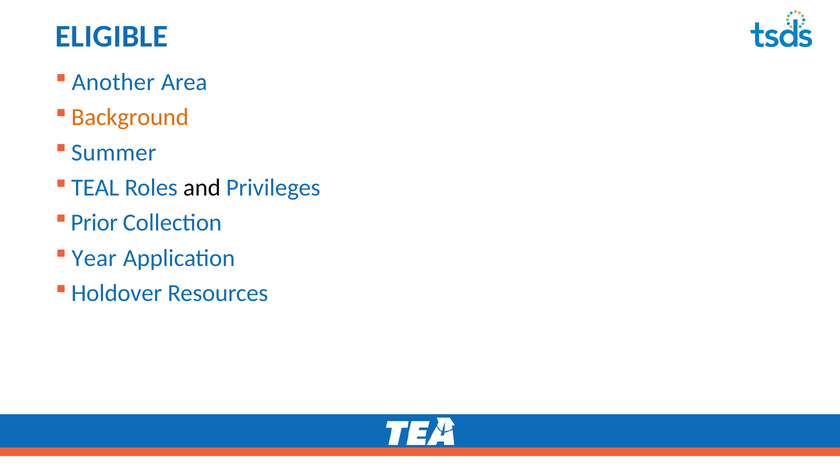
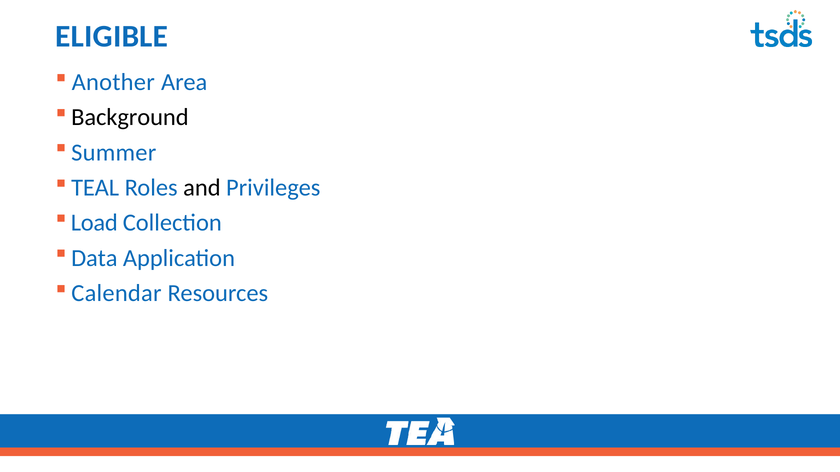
Background colour: orange -> black (130, 117)
Prior: Prior -> Load (94, 223)
Year: Year -> Data (94, 258)
Holdover: Holdover -> Calendar (116, 293)
